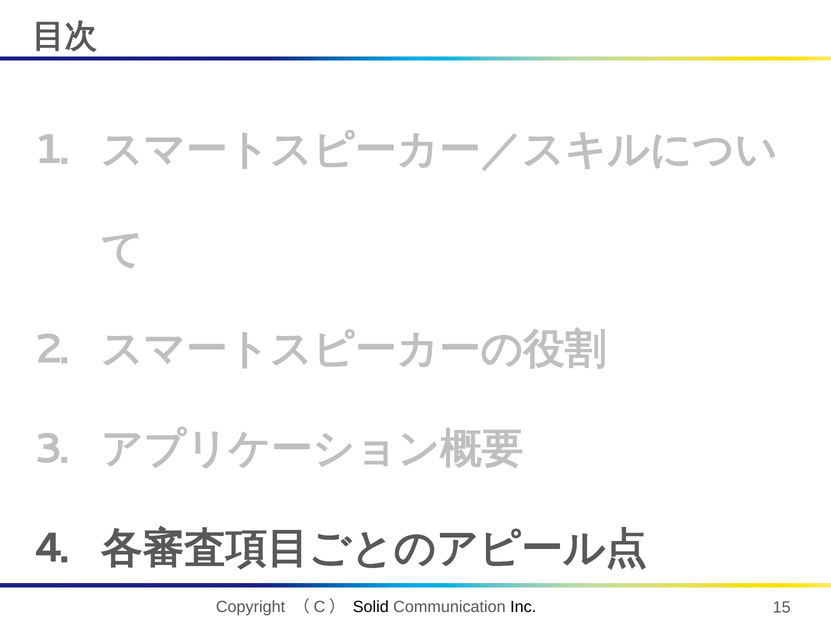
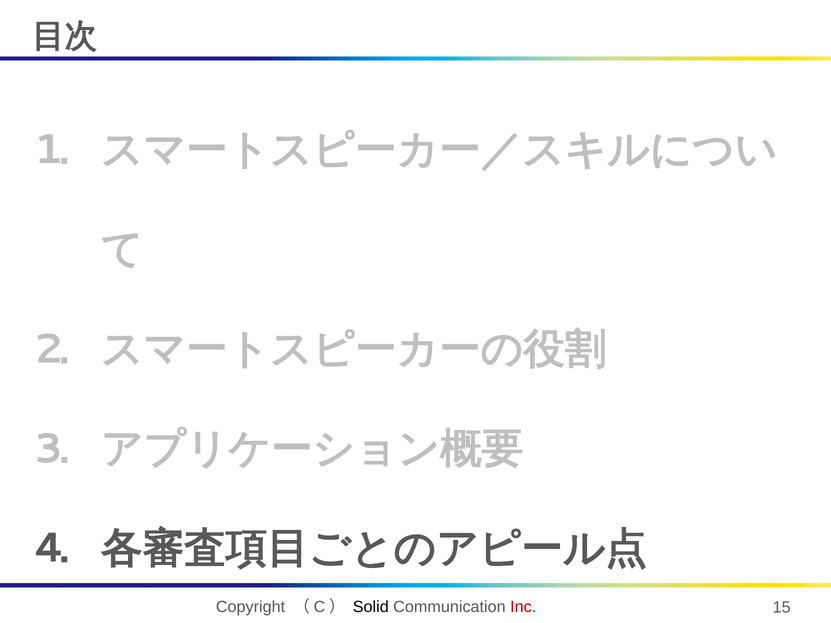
Inc colour: black -> red (523, 607)
